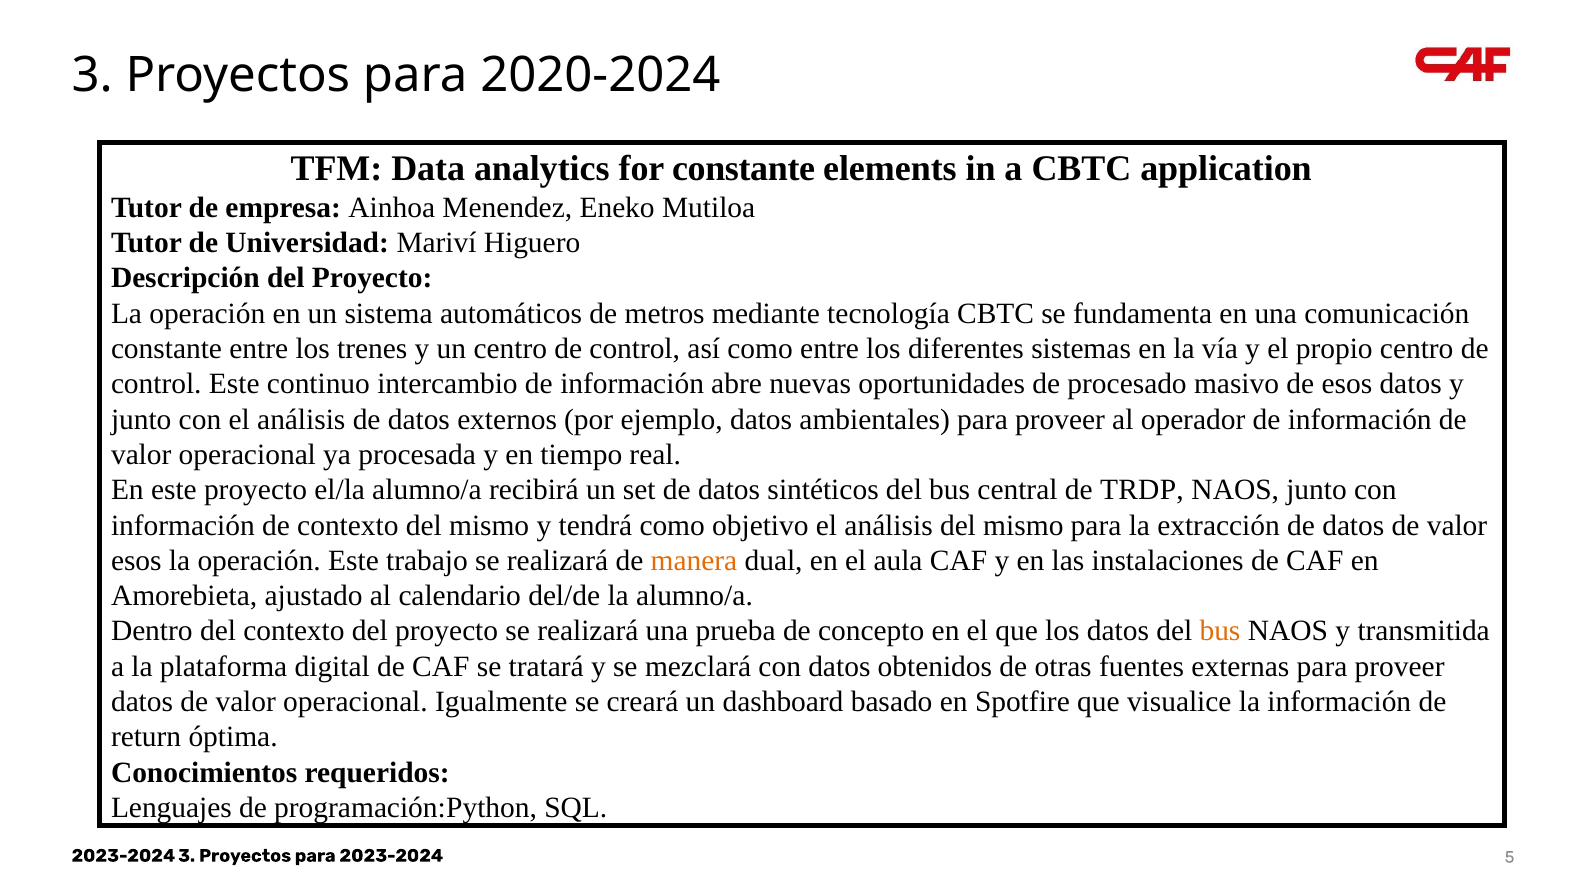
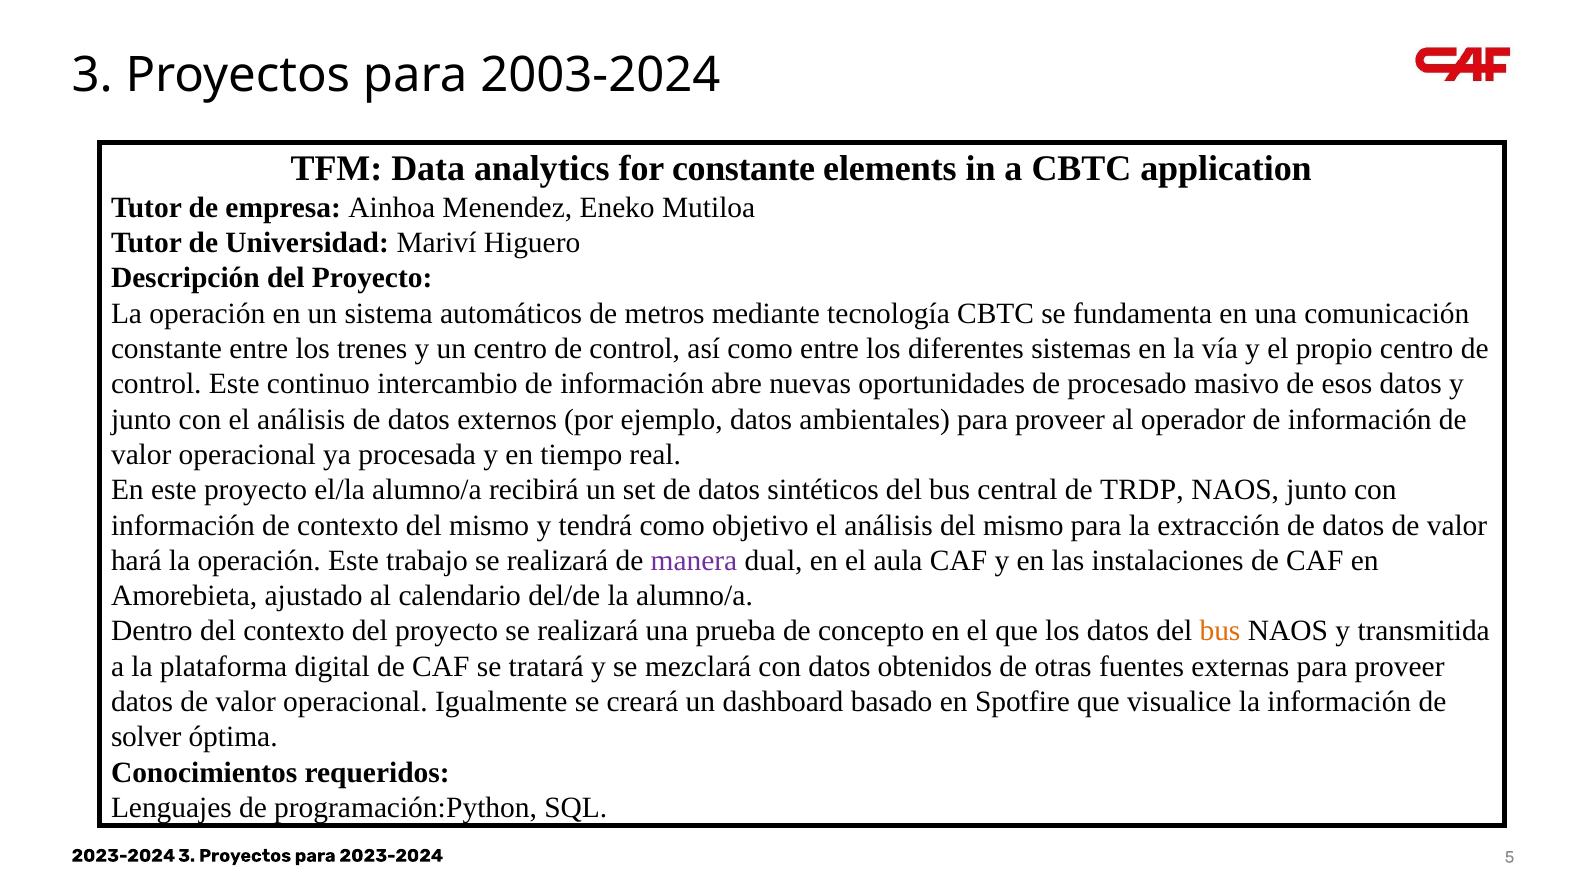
2020-2024: 2020-2024 -> 2003-2024 (600, 75)
esos: esos -> hará (136, 561)
manera colour: orange -> purple (694, 561)
return: return -> solver (146, 738)
